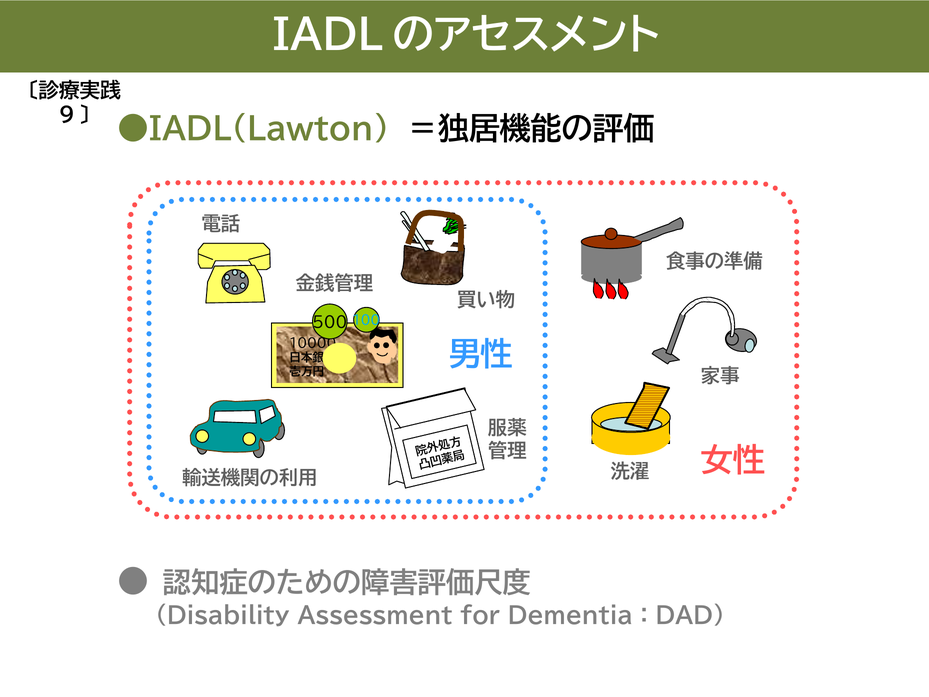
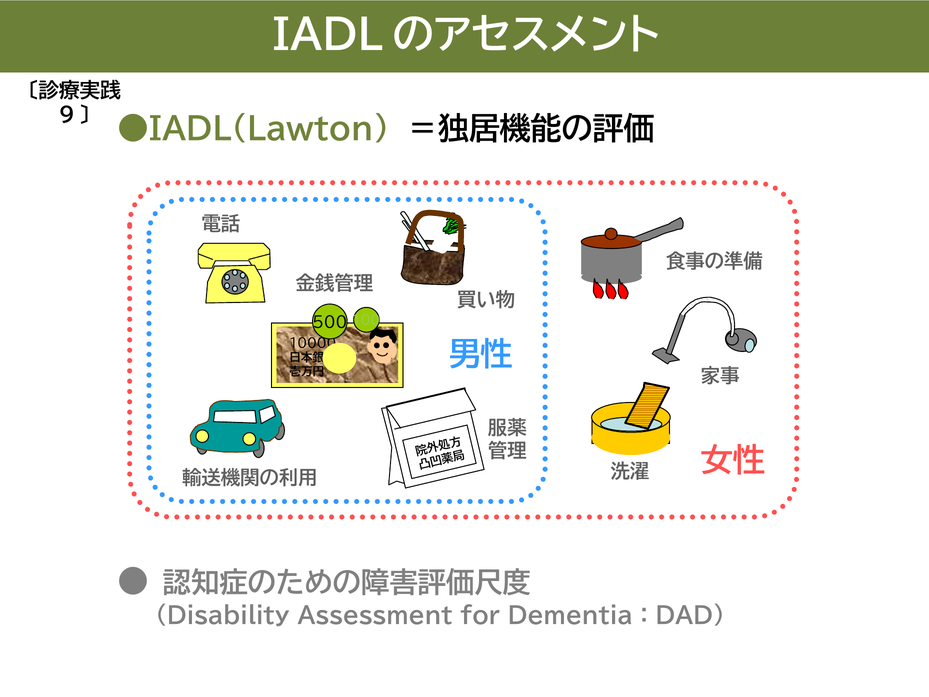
100 colour: light blue -> light green (366, 321)
